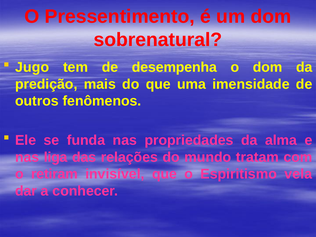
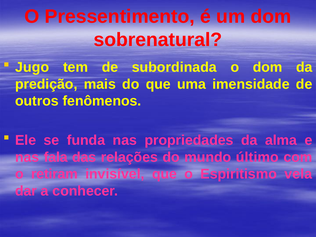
desempenha: desempenha -> subordinada (174, 67)
liga: liga -> fala (56, 157)
tratam: tratam -> último (257, 157)
